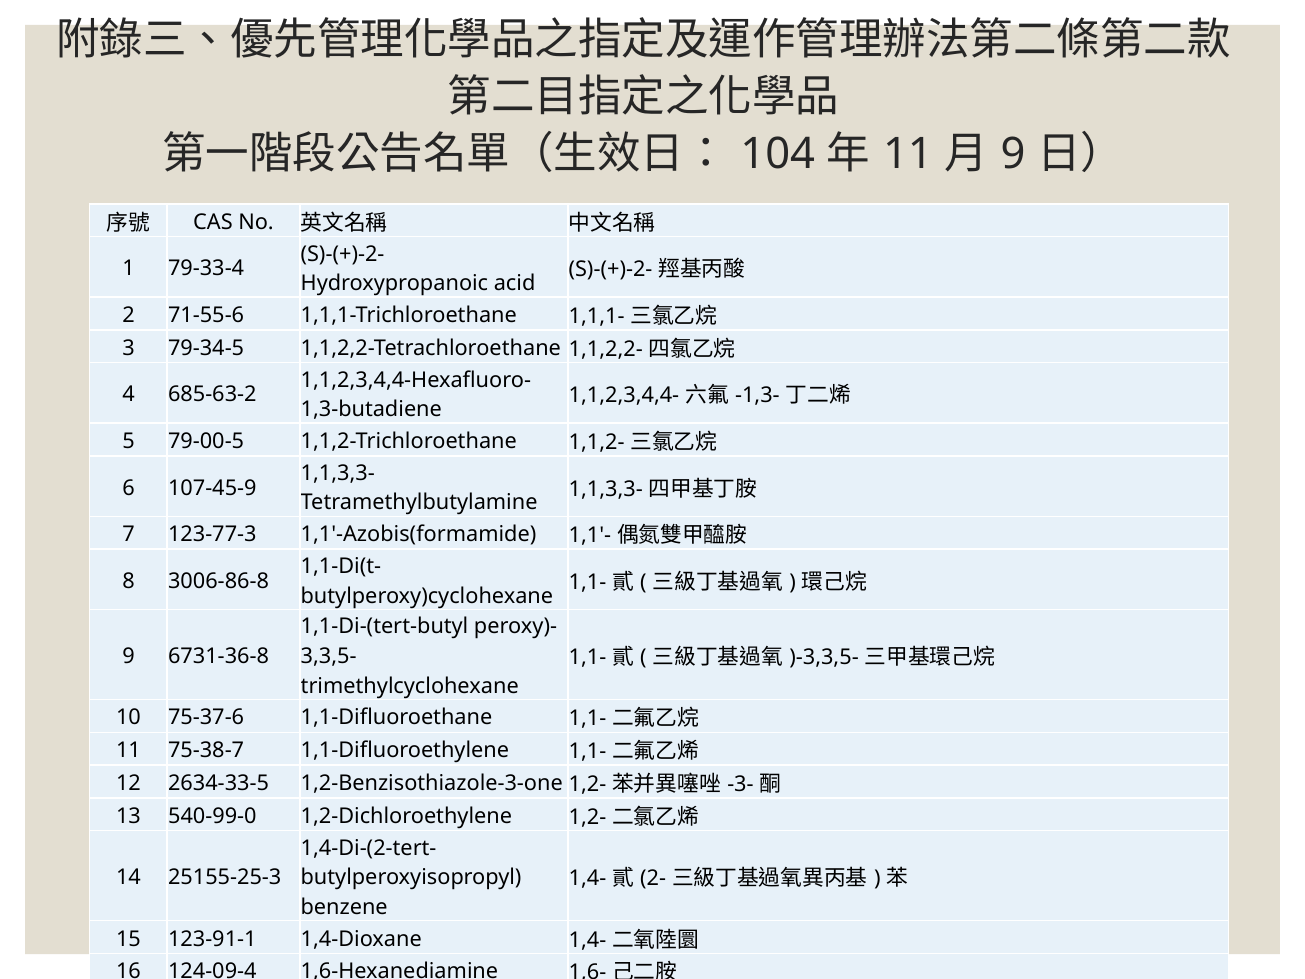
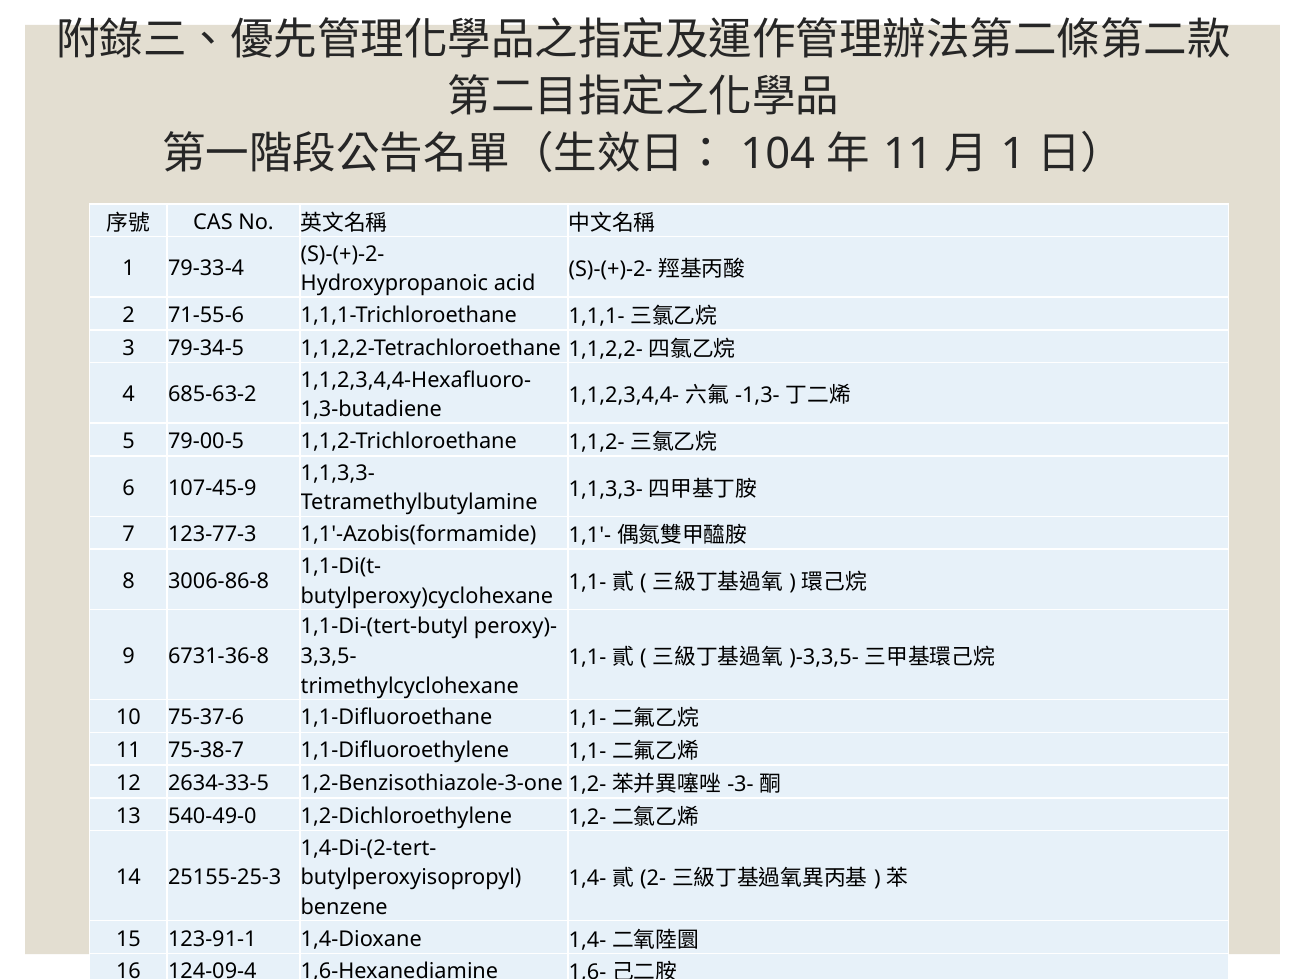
9: 9 -> 1 (1013, 154)
540-99-0: 540-99-0 -> 540-49-0 (212, 816)
